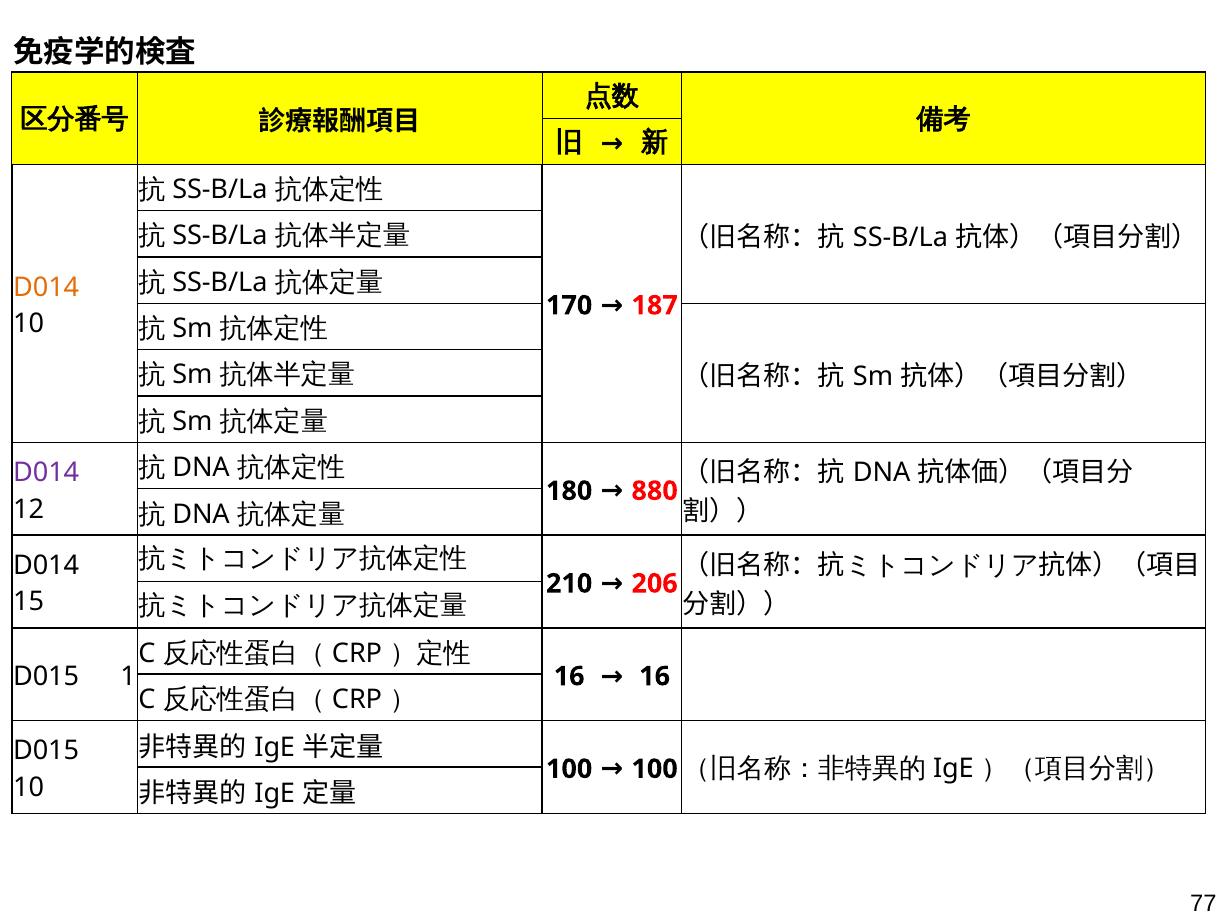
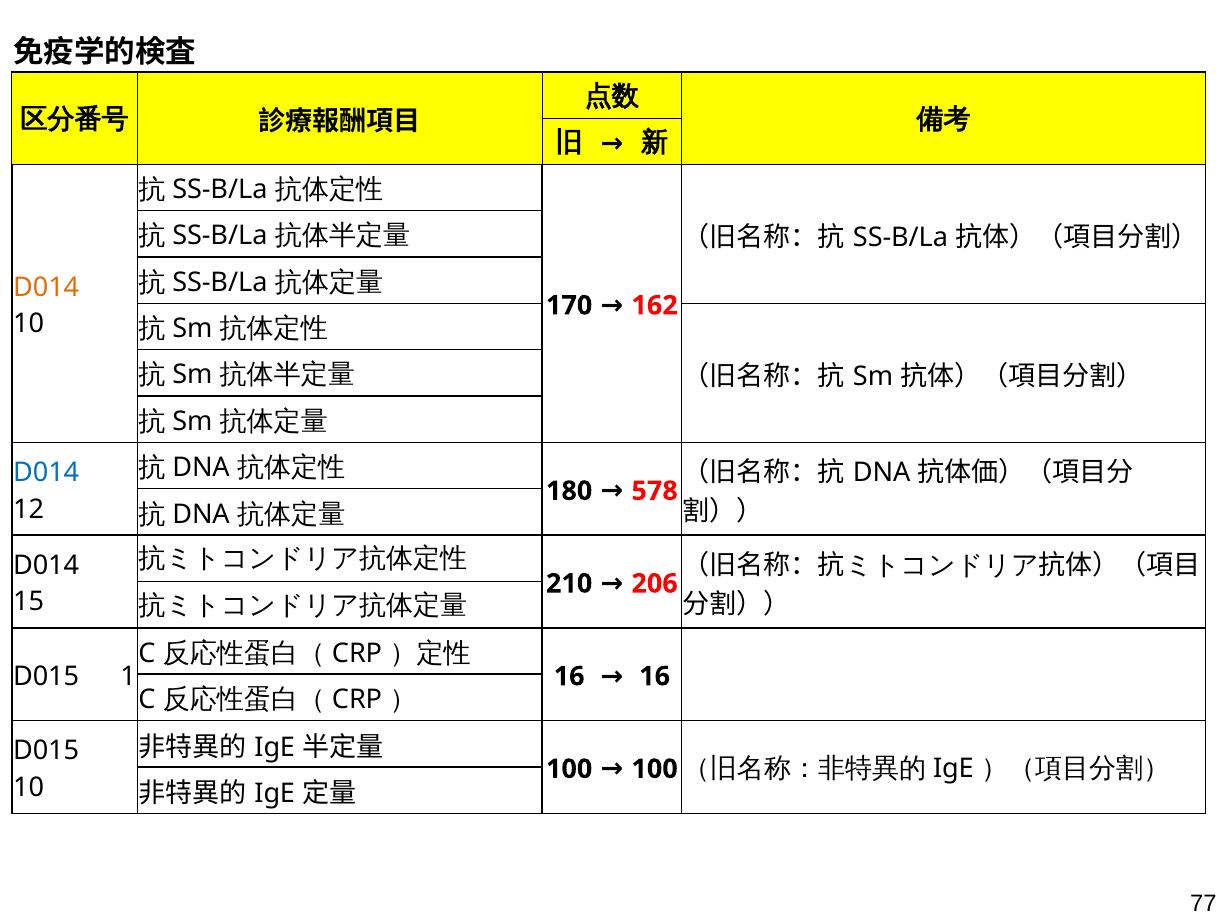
187: 187 -> 162 (655, 306)
D014 colour: purple -> blue (46, 473)
880: 880 -> 578 (655, 491)
